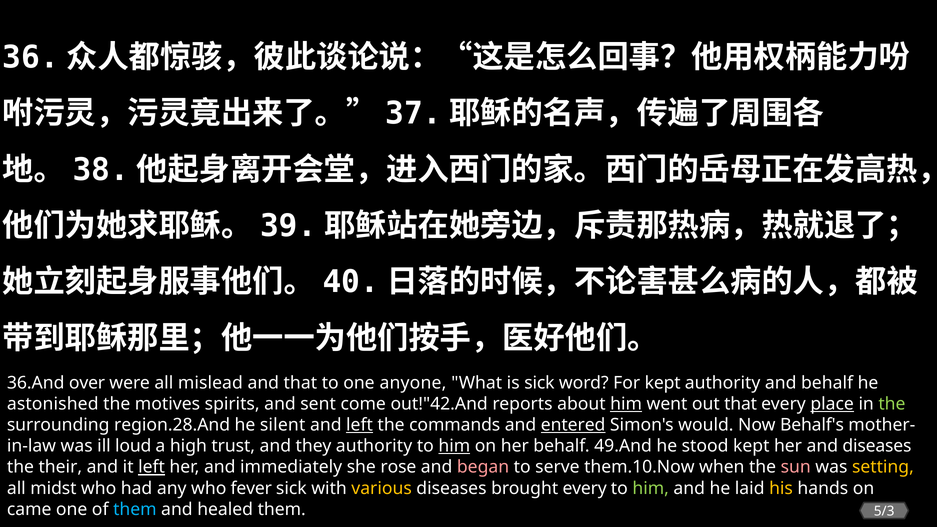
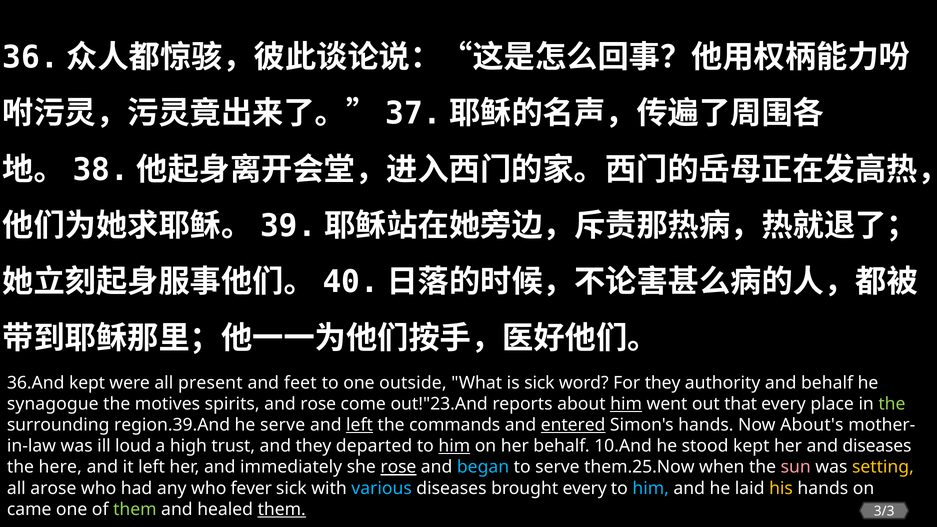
36.And over: over -> kept (87, 383)
mislead: mislead -> present (210, 383)
and that: that -> feet (300, 383)
anyone: anyone -> outside (413, 383)
For kept: kept -> they (663, 383)
astonished: astonished -> synagogue (53, 404)
and sent: sent -> rose (318, 404)
out!"42.And: out!"42.And -> out!"23.And (439, 404)
place underline: present -> none (832, 404)
region.28.And: region.28.And -> region.39.And (172, 425)
he silent: silent -> serve (283, 425)
Simon's would: would -> hands (706, 425)
Behalf's: Behalf's -> About's (812, 425)
they authority: authority -> departed (374, 446)
49.And: 49.And -> 10.And (623, 446)
their: their -> here (60, 467)
left underline: present -> none (152, 467)
rose underline: none -> present (398, 467)
began colour: pink -> light blue (483, 467)
them.10.Now: them.10.Now -> them.25.Now (639, 467)
midst: midst -> arose (53, 488)
various colour: yellow -> light blue (382, 488)
him colour: light green -> light blue (651, 488)
them colour: light blue -> light green (135, 509)
them underline: none -> present (282, 509)
5/3: 5/3 -> 3/3 (884, 512)
